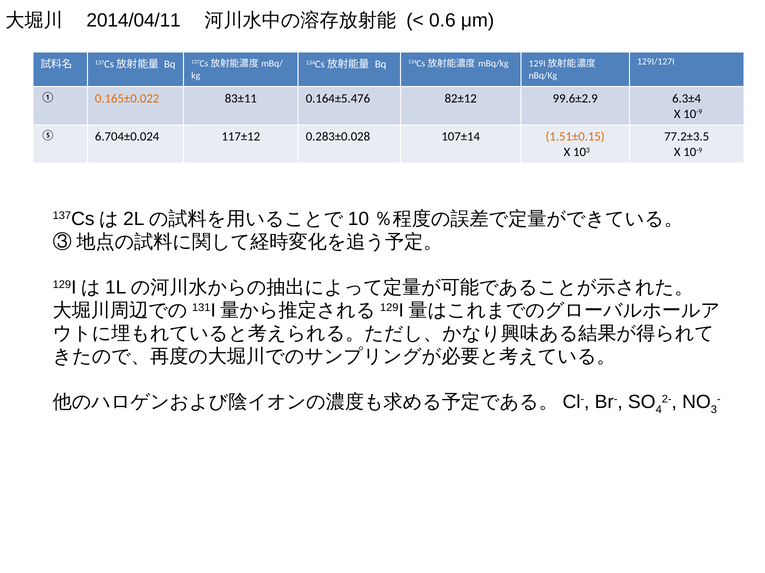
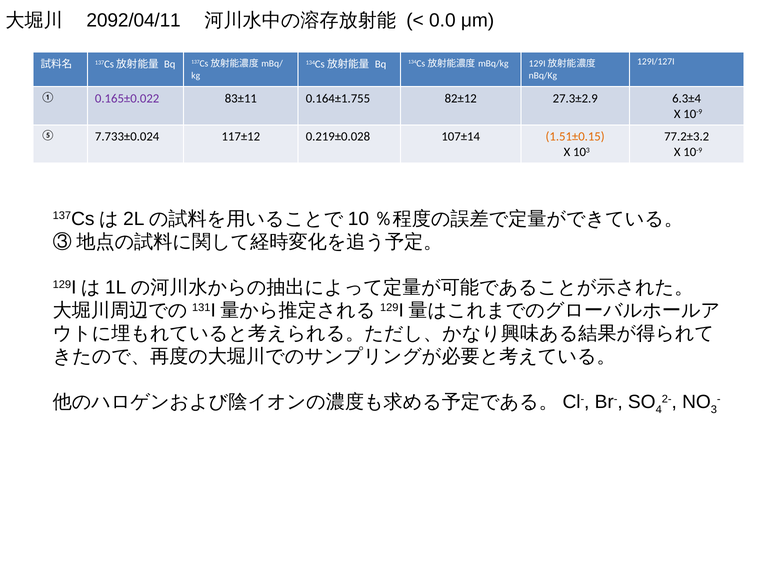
2014/04/11: 2014/04/11 -> 2092/04/11 (134, 20)
0.6: 0.6 -> 0.0 (442, 20)
0.165±0.022 colour: orange -> purple (127, 99)
0.164±5.476: 0.164±5.476 -> 0.164±1.755 (338, 99)
99.6±2.9: 99.6±2.9 -> 27.3±2.9 (575, 99)
6.704±0.024: 6.704±0.024 -> 7.733±0.024 (127, 137)
0.283±0.028: 0.283±0.028 -> 0.219±0.028 (338, 137)
77.2±3.5: 77.2±3.5 -> 77.2±3.2 (687, 137)
